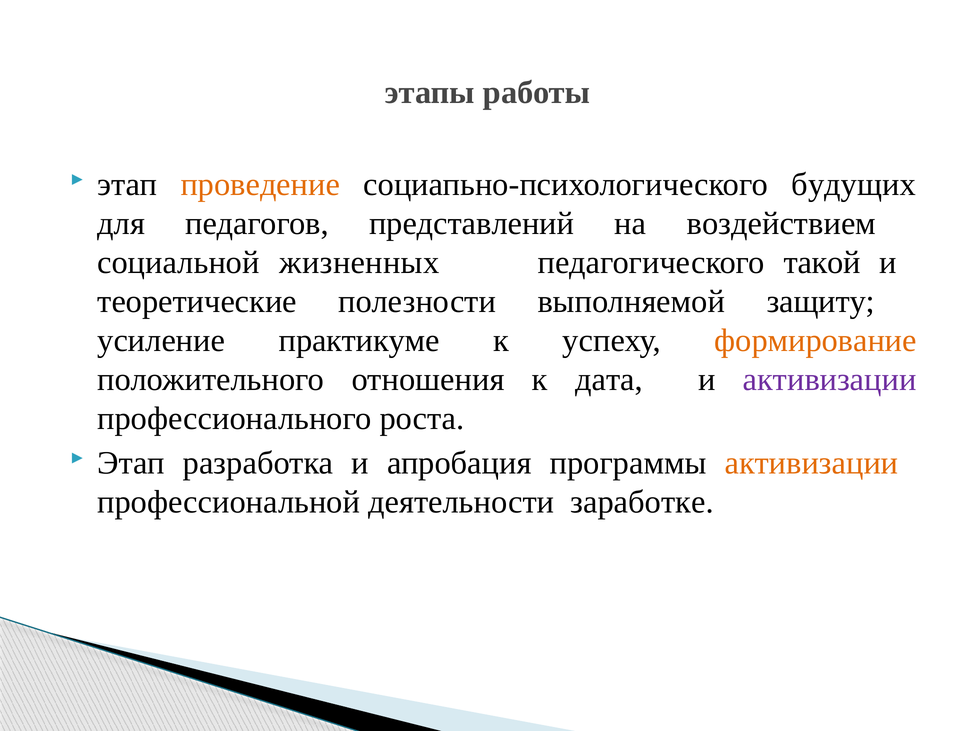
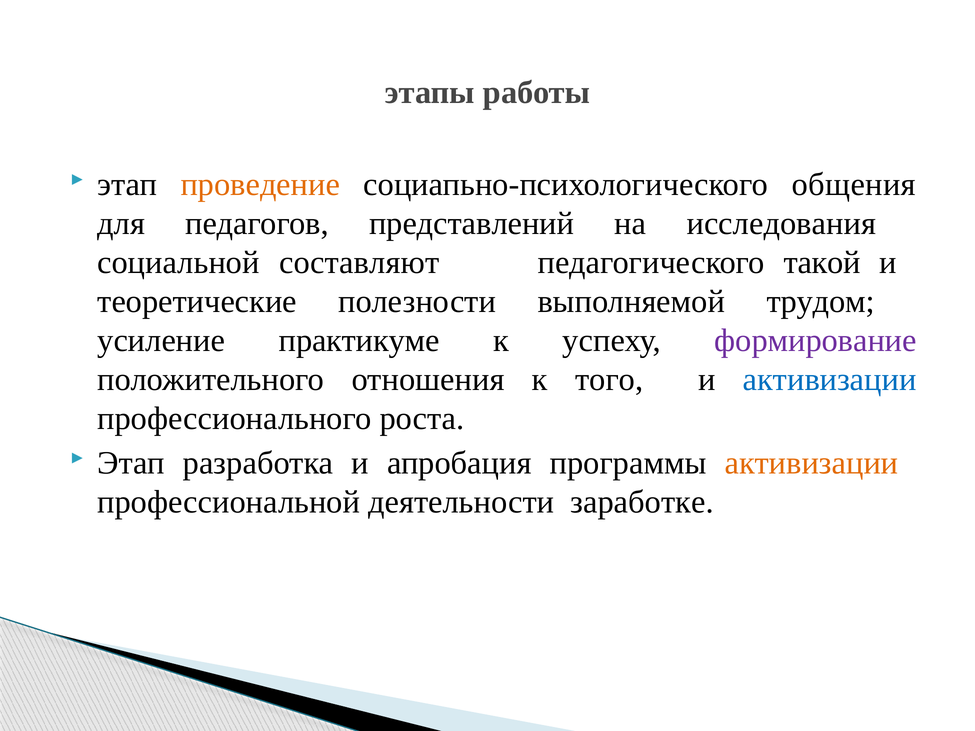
будущих: будущих -> общения (854, 185)
воздействием: воздействием -> исследования (781, 224)
жизненных: жизненных -> составляют (359, 263)
защиту: защиту -> трудом (821, 302)
формирование colour: orange -> purple (815, 341)
дата: дата -> того (609, 380)
активизации colour: purple -> blue (830, 380)
